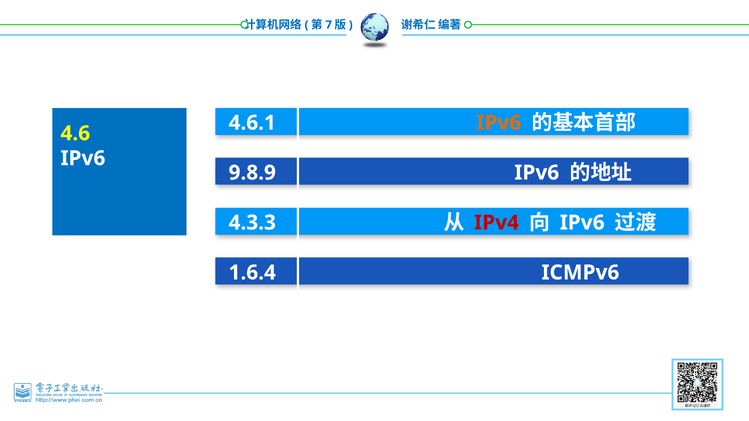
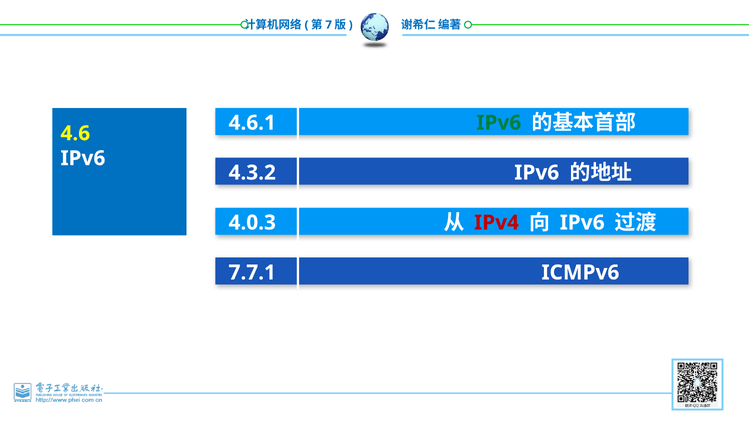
IPv6 colour: orange -> green (499, 123)
9.8.9: 9.8.9 -> 4.3.2 (252, 173)
4.3.3: 4.3.3 -> 4.0.3 (252, 223)
1.6.4: 1.6.4 -> 7.7.1 (252, 273)
